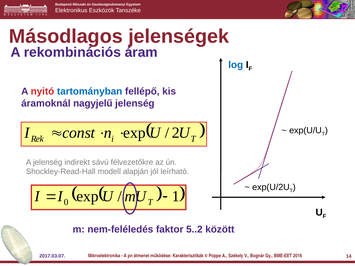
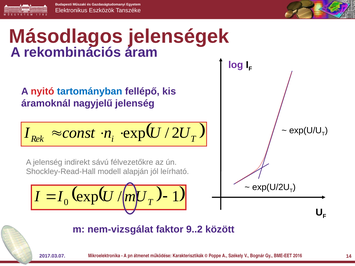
log colour: blue -> purple (236, 65)
nem-feléledés: nem-feléledés -> nem-vizsgálat (120, 229)
5..2: 5..2 -> 9..2 (194, 229)
